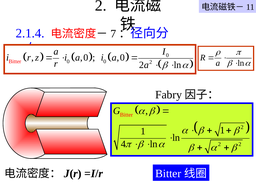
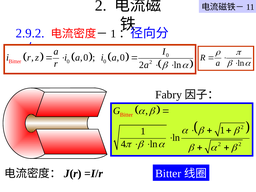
2.1.4: 2.1.4 -> 2.9.2 (30, 33)
7: 7 -> 1 (113, 34)
